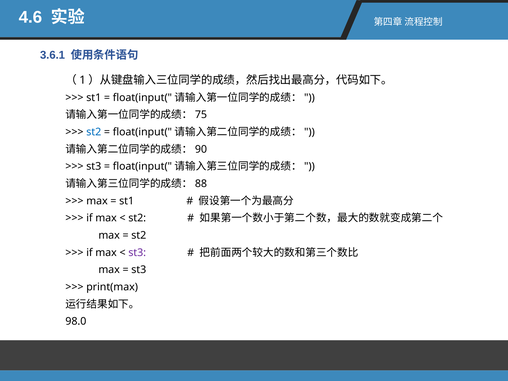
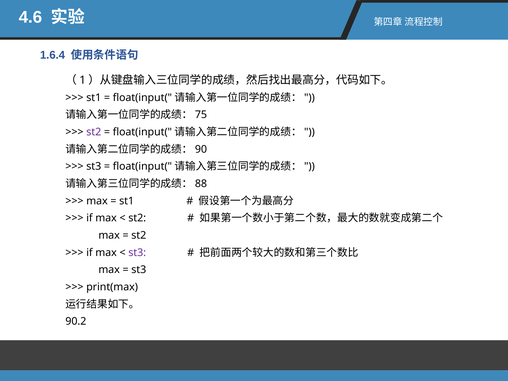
3.6.1: 3.6.1 -> 1.6.4 (52, 55)
st2 colour: blue -> purple (94, 132)
98.0: 98.0 -> 90.2 (76, 321)
